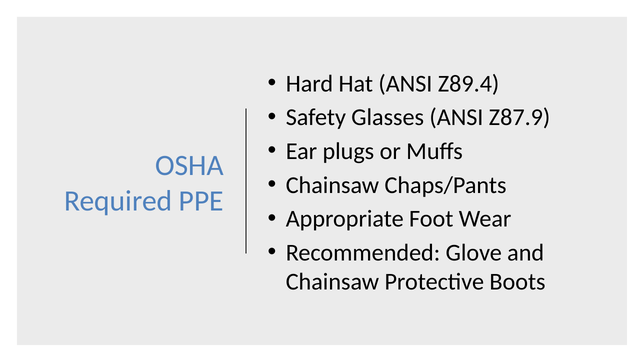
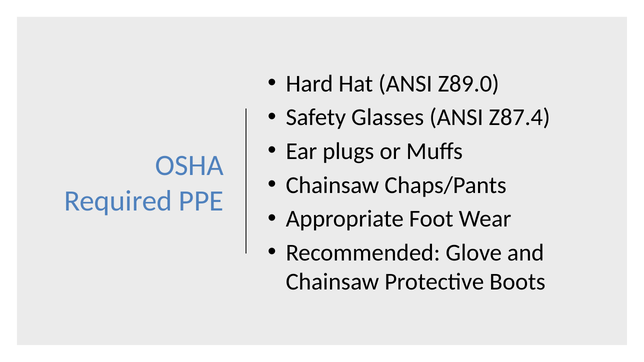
Z89.4: Z89.4 -> Z89.0 (469, 84)
Z87.9: Z87.9 -> Z87.4 (520, 118)
